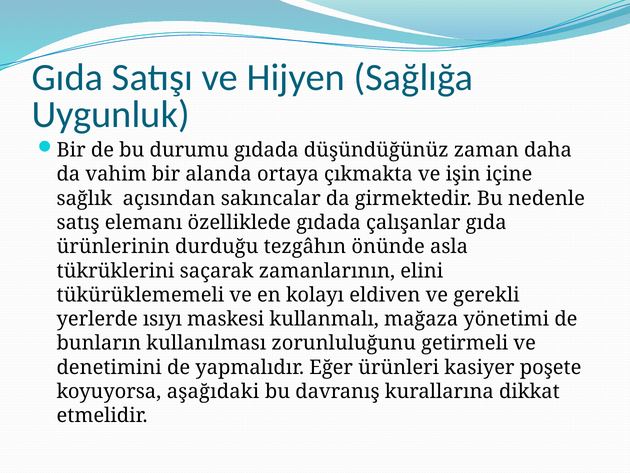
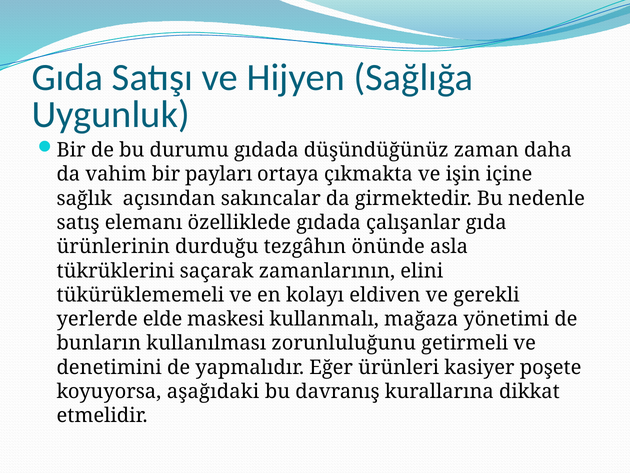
alanda: alanda -> payları (219, 174)
ısıyı: ısıyı -> elde (163, 319)
